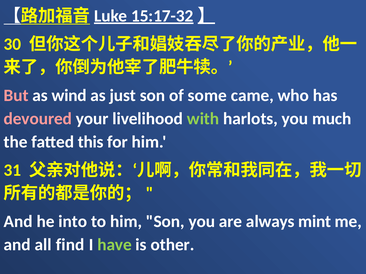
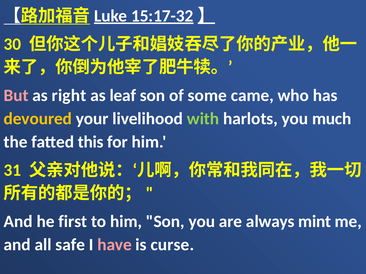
wind: wind -> right (69, 96)
just: just -> leaf (123, 96)
devoured colour: pink -> yellow (38, 119)
into: into -> first (73, 222)
find: find -> safe (70, 245)
have colour: light green -> pink (115, 245)
other: other -> curse (172, 245)
